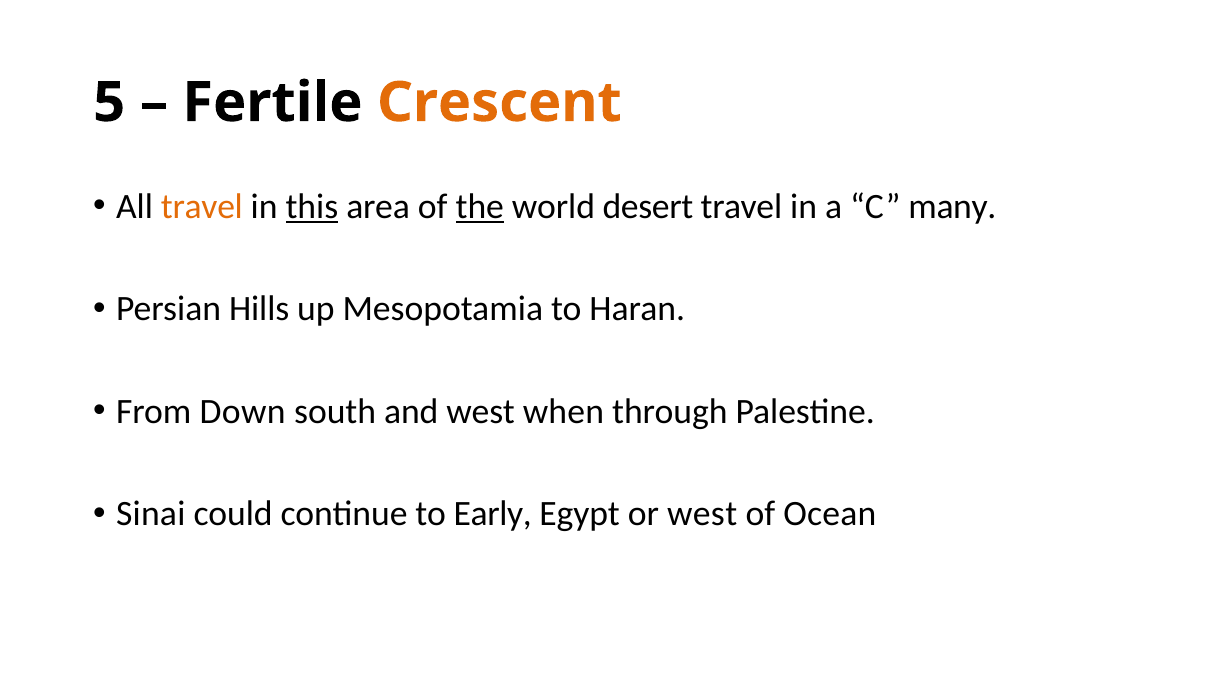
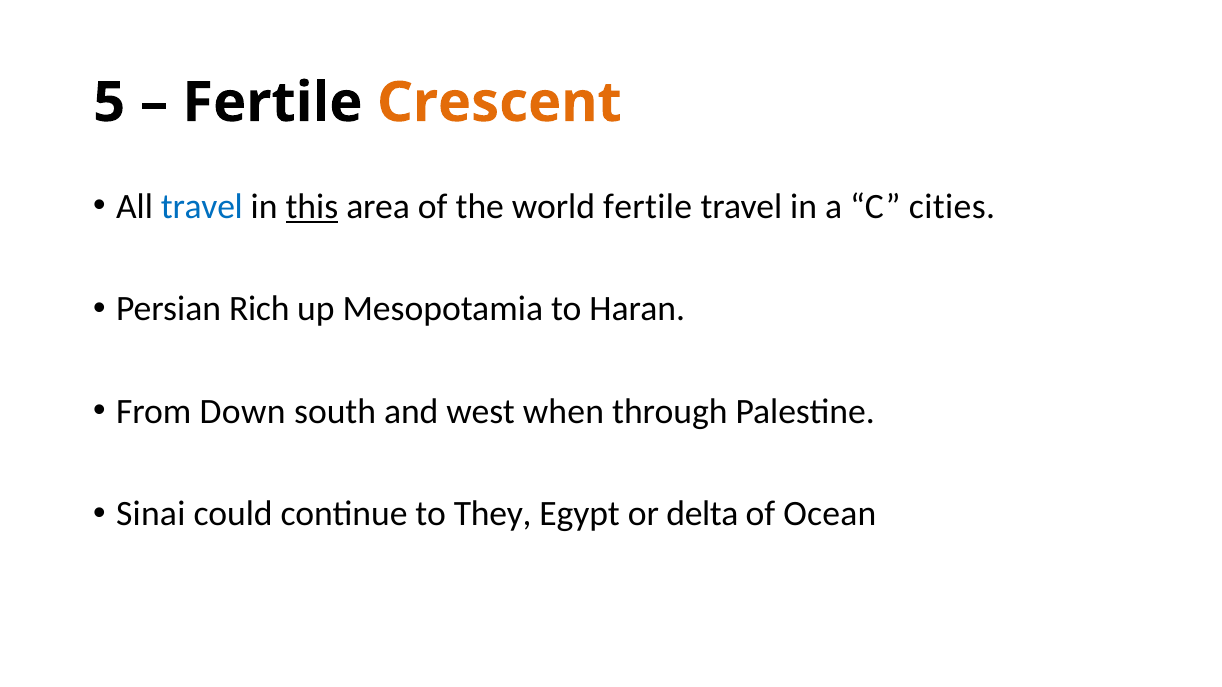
travel colour: orange -> blue (202, 207)
the underline: present -> none (480, 207)
world desert: desert -> fertile (648, 207)
many: many -> cities (952, 207)
Hills: Hills -> Rich (259, 309)
Early: Early -> They (493, 514)
or west: west -> delta (702, 514)
